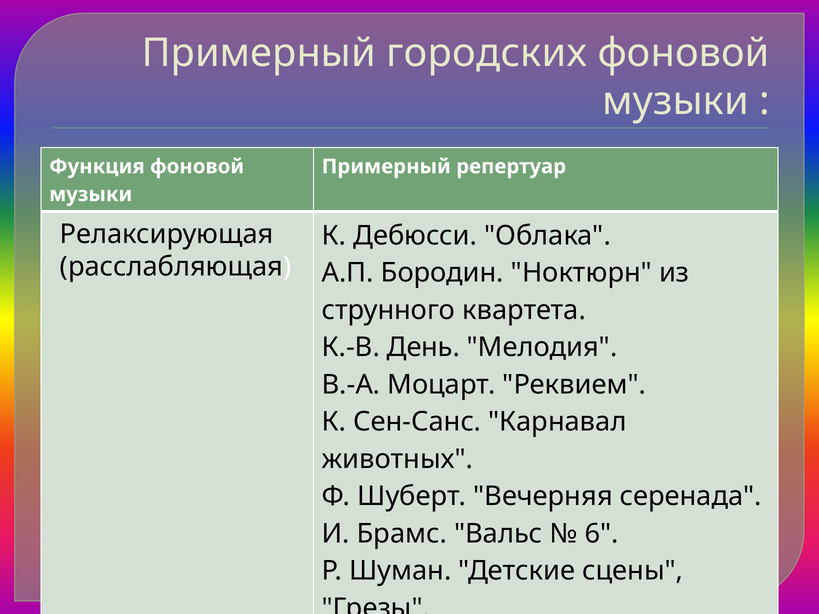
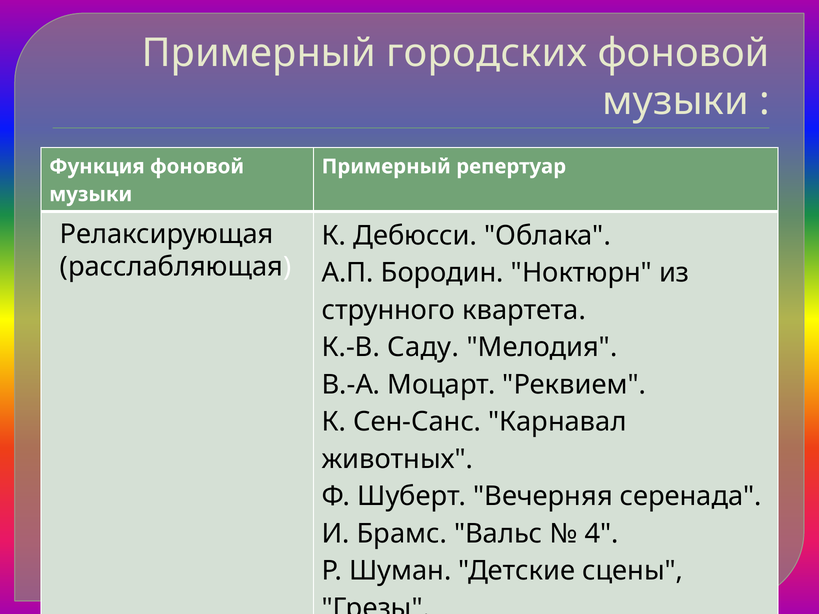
День: День -> Саду (423, 348)
6: 6 -> 4 (602, 534)
